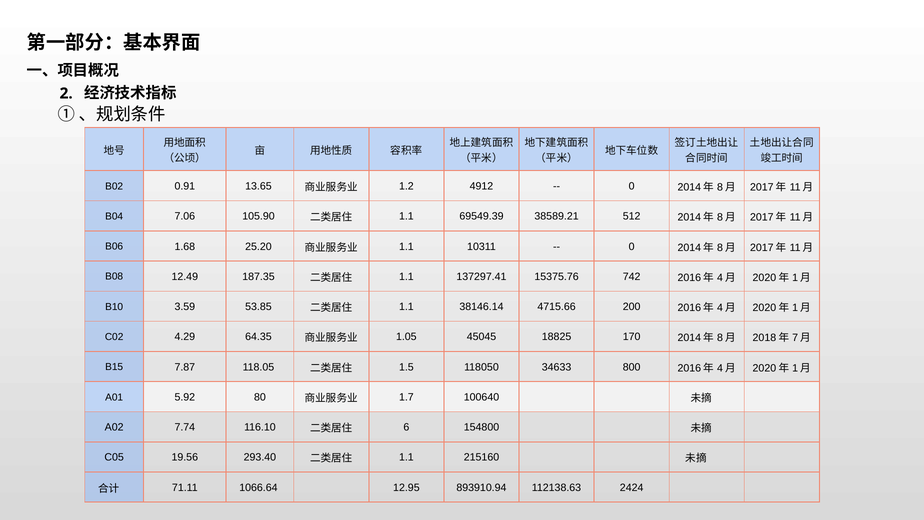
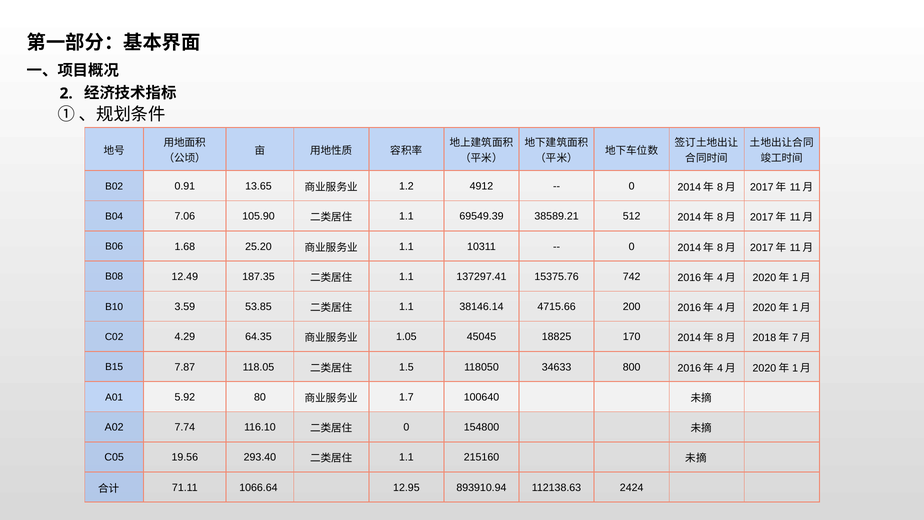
6: 6 -> 0 (406, 427)
